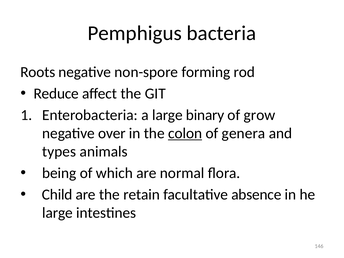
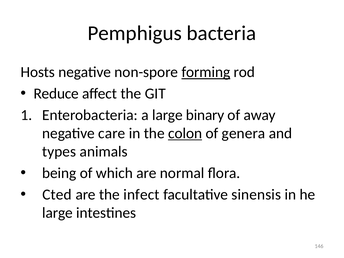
Roots: Roots -> Hosts (38, 72)
forming underline: none -> present (206, 72)
grow: grow -> away (260, 115)
over: over -> care (112, 133)
Child: Child -> Cted (57, 195)
retain: retain -> infect (141, 195)
absence: absence -> sinensis (256, 195)
